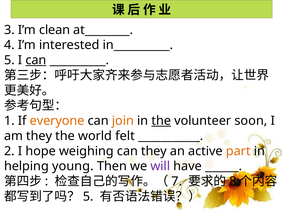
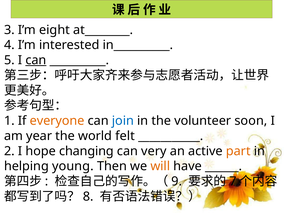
clean: clean -> eight (54, 30)
join colour: orange -> blue (123, 121)
the underline: present -> none (161, 121)
am they: they -> year (39, 136)
weighing: weighing -> changing (86, 151)
can they: they -> very (154, 151)
will colour: purple -> orange (160, 166)
7: 7 -> 9 (177, 181)
8: 8 -> 7 (233, 181)
5: 5 -> 8 (88, 197)
